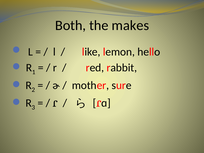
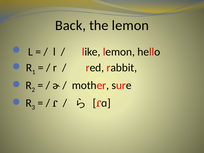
Both: Both -> Back (71, 25)
the makes: makes -> lemon (130, 25)
